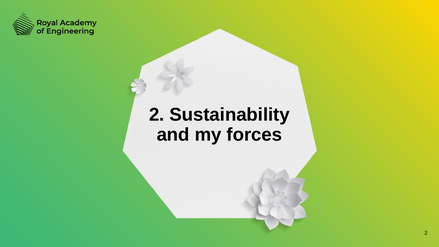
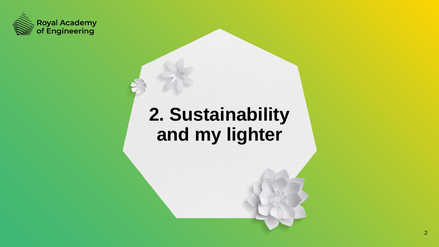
forces: forces -> lighter (254, 135)
